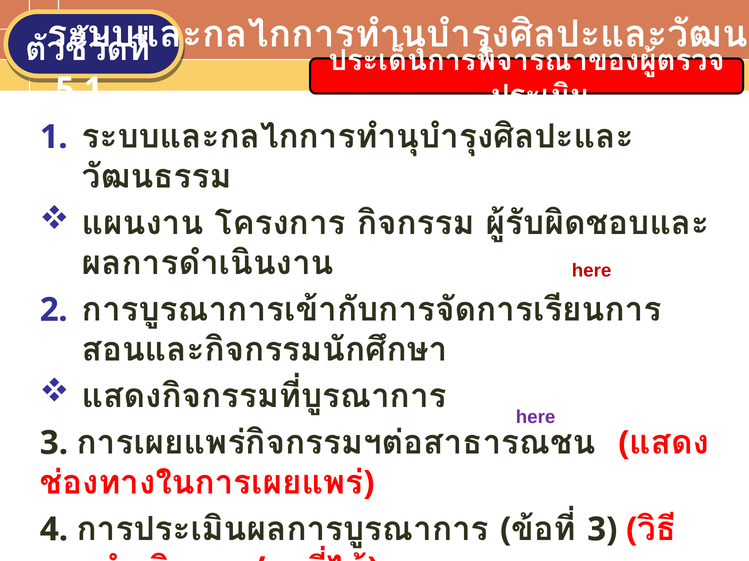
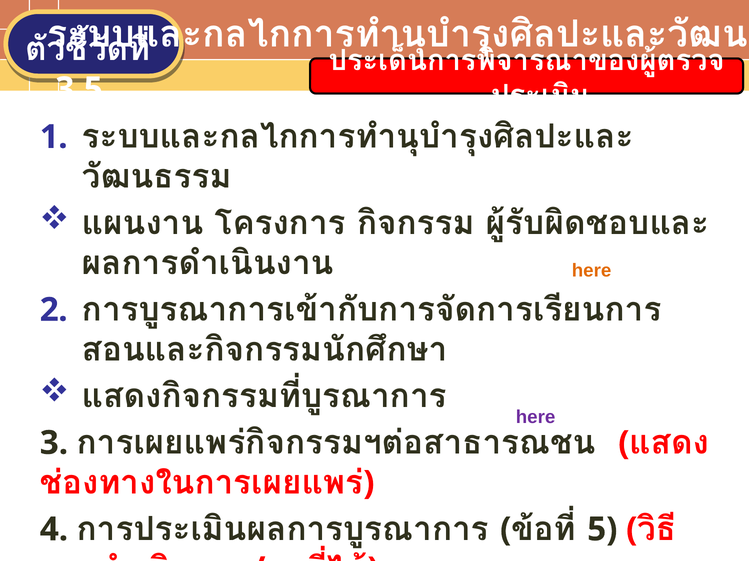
5.1: 5.1 -> 3.5 (79, 89)
here colour: red -> orange (592, 271)
3: 3 -> 5 (602, 530)
